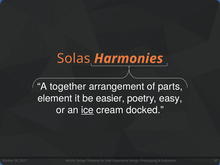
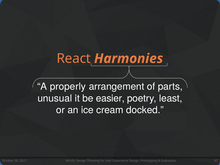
Solas: Solas -> React (74, 59)
together: together -> properly (68, 87)
element: element -> unusual (55, 98)
easy: easy -> least (171, 98)
ice underline: present -> none (87, 110)
